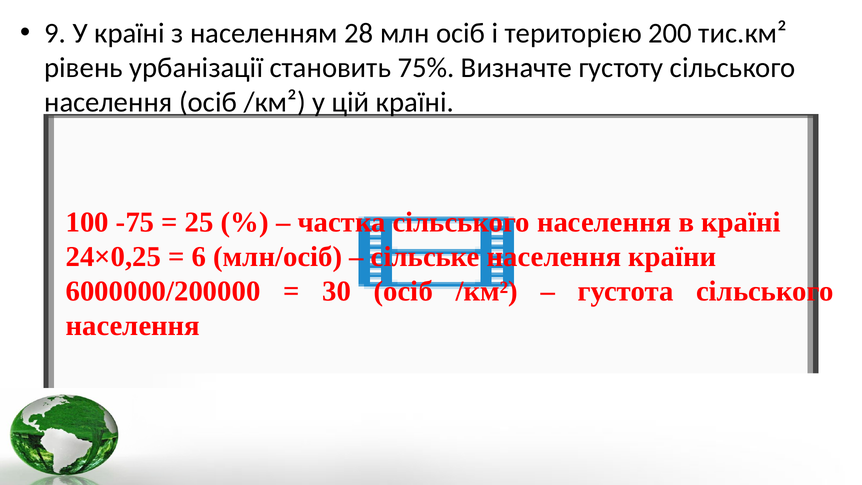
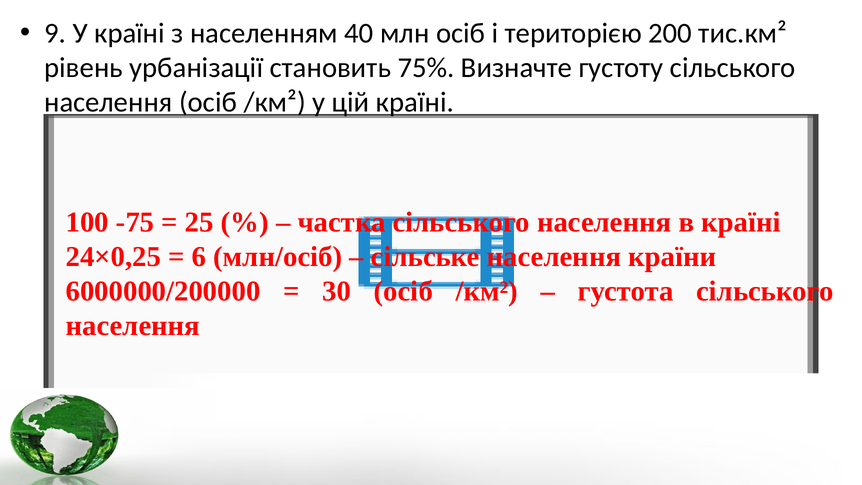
28: 28 -> 40 (359, 33)
